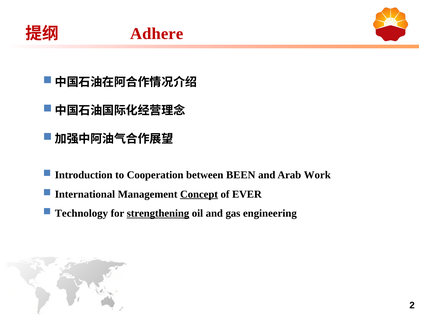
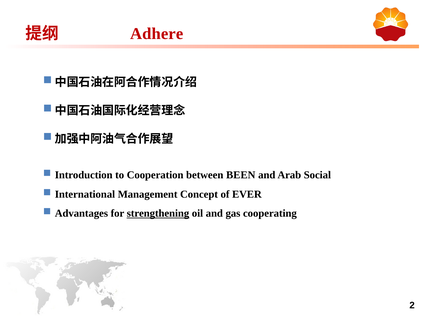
Work: Work -> Social (317, 175)
Concept underline: present -> none (199, 195)
Technology: Technology -> Advantages (81, 214)
engineering: engineering -> cooperating (270, 214)
